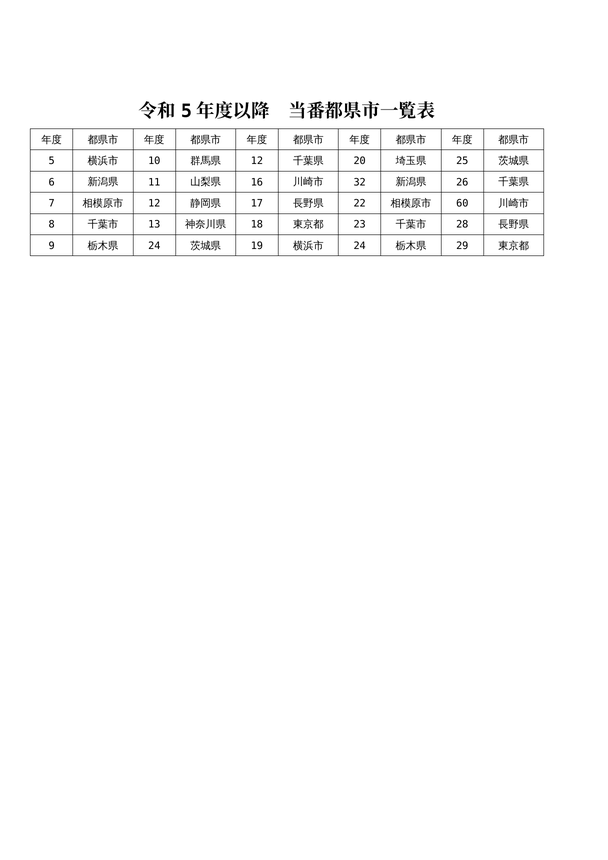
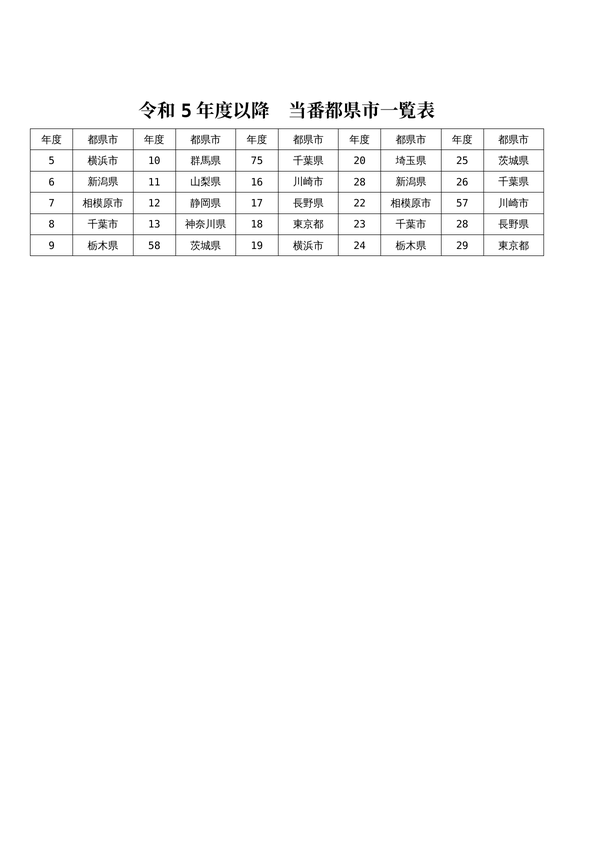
12: 12 -> 75 (257, 161)
32: 32 -> 28 (360, 182)
60: 60 -> 57 (462, 203)
24: 24 -> 58 (154, 246)
